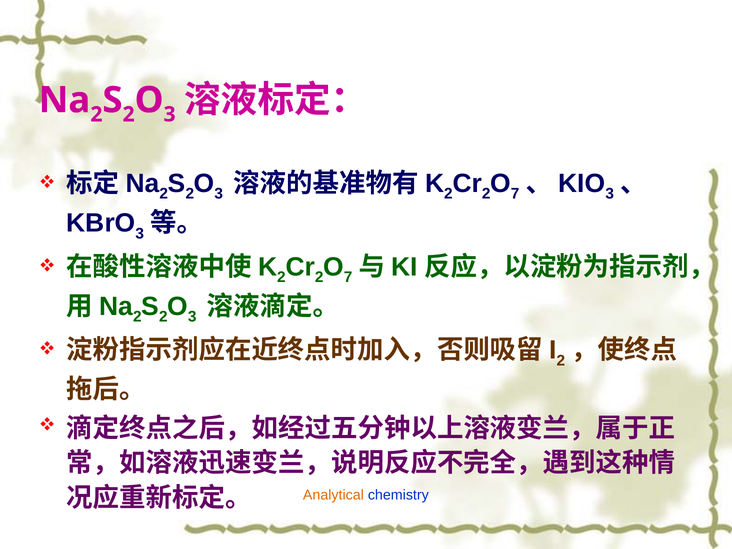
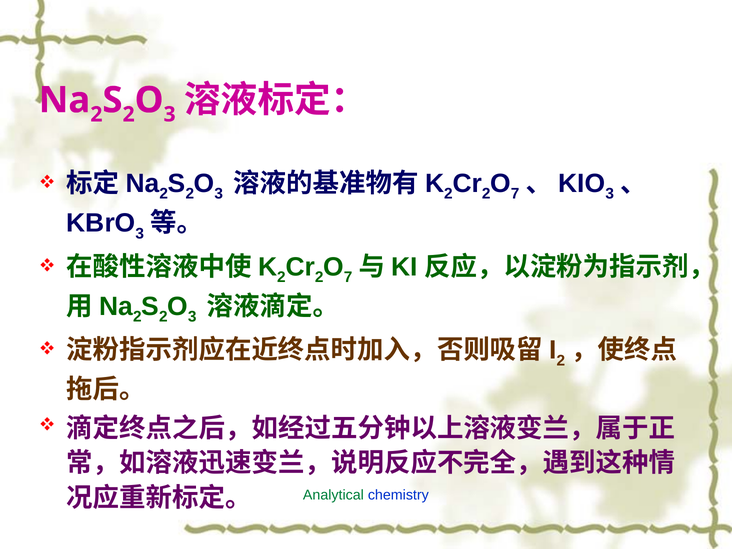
Analytical colour: orange -> green (333, 495)
